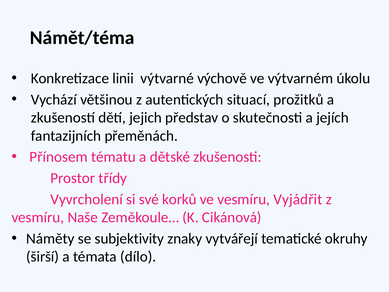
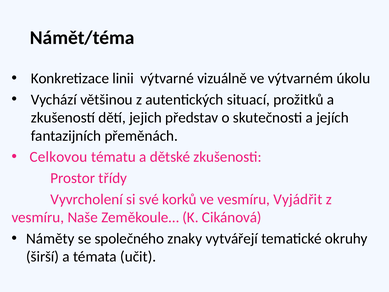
výchově: výchově -> vizuálně (222, 78)
Přínosem: Přínosem -> Celkovou (59, 157)
subjektivity: subjektivity -> společného (129, 238)
dílo: dílo -> učit (138, 256)
